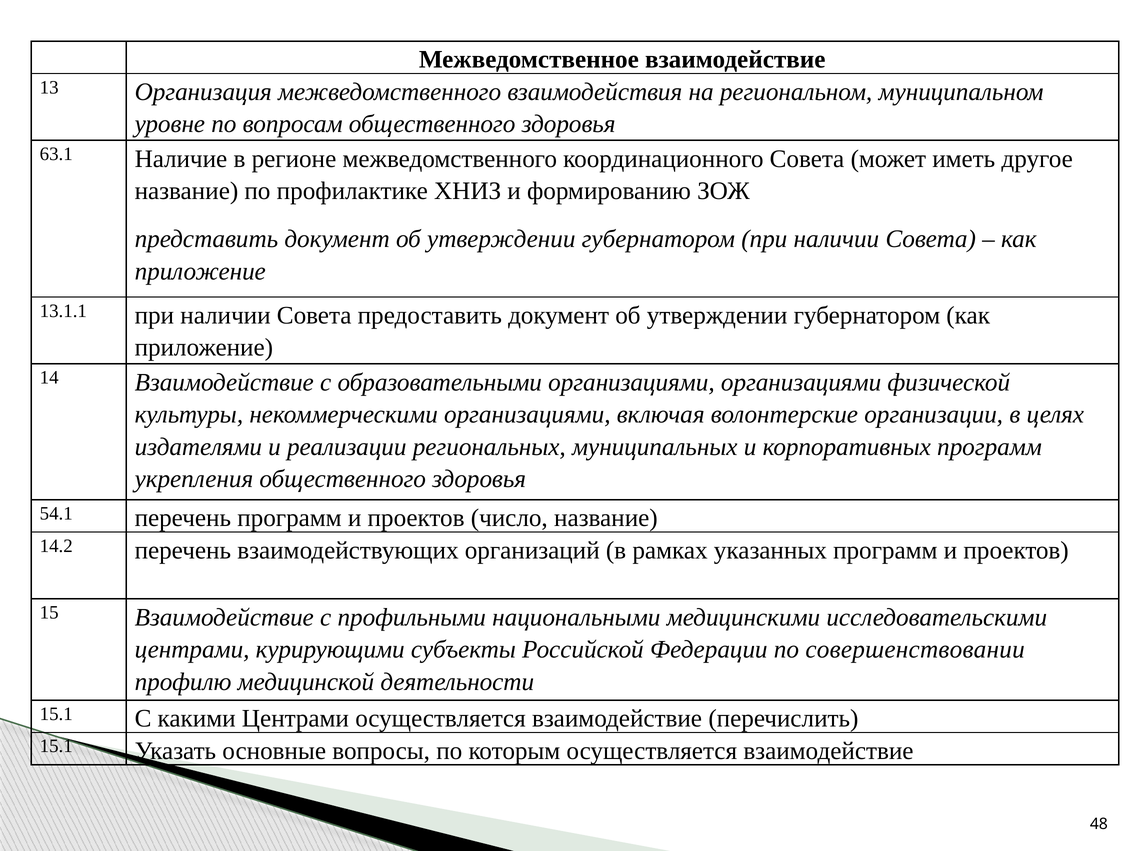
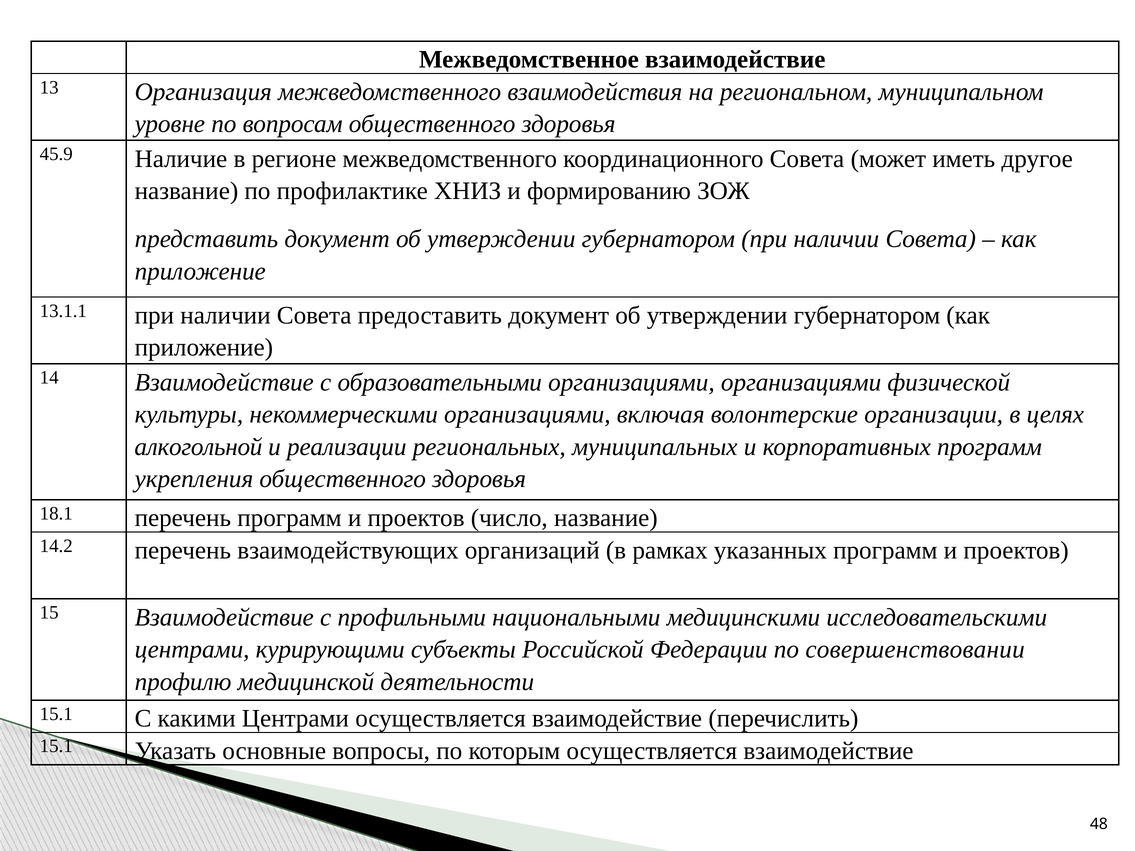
63.1: 63.1 -> 45.9 (56, 154)
издателями: издателями -> алкогольной (198, 447)
54.1: 54.1 -> 18.1 (56, 514)
